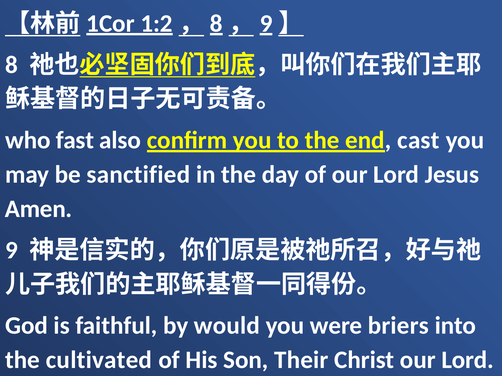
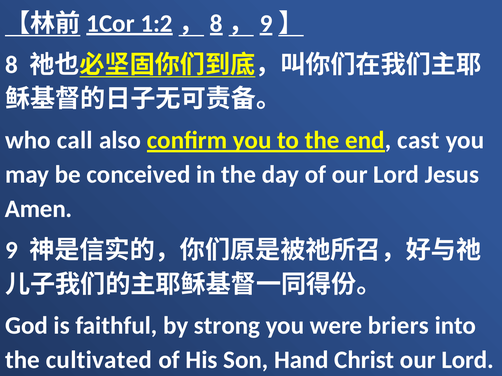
fast: fast -> call (75, 140)
sanctified: sanctified -> conceived (139, 175)
would: would -> strong (227, 326)
Their: Their -> Hand (301, 360)
